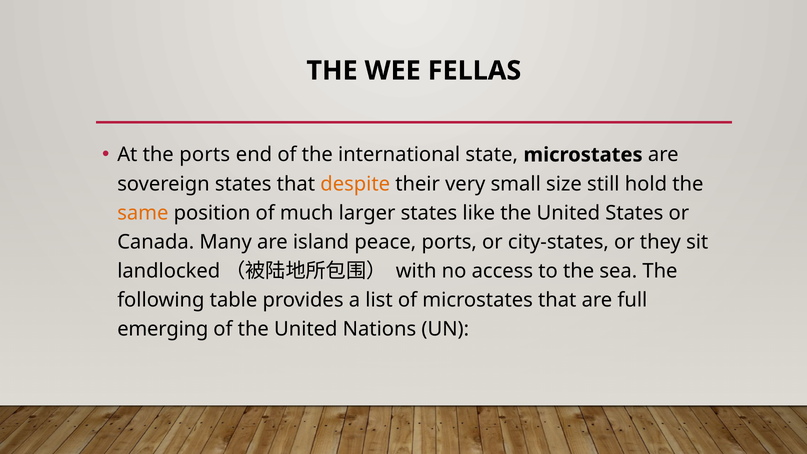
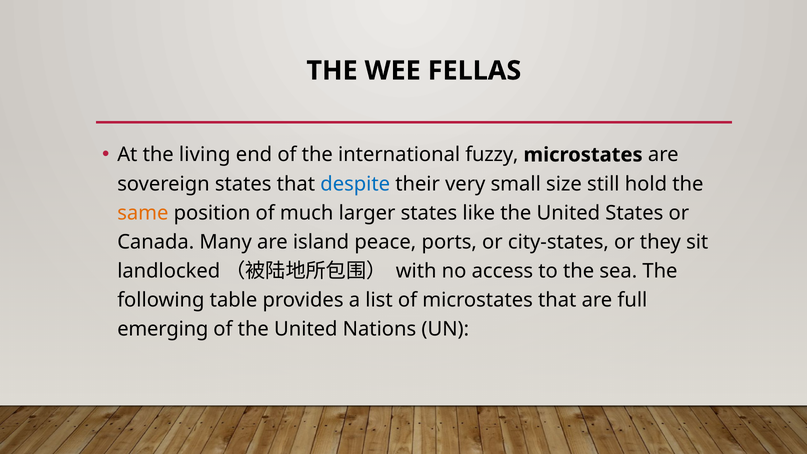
the ports: ports -> living (205, 155)
state: state -> fuzzy (492, 155)
despite colour: orange -> blue (355, 184)
